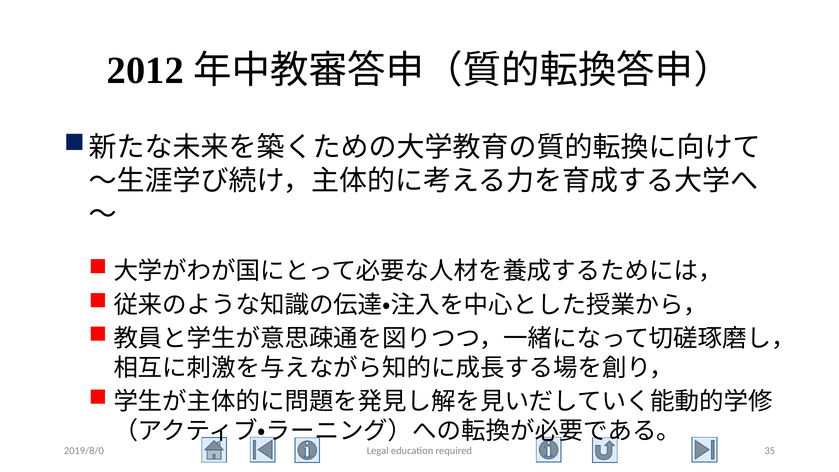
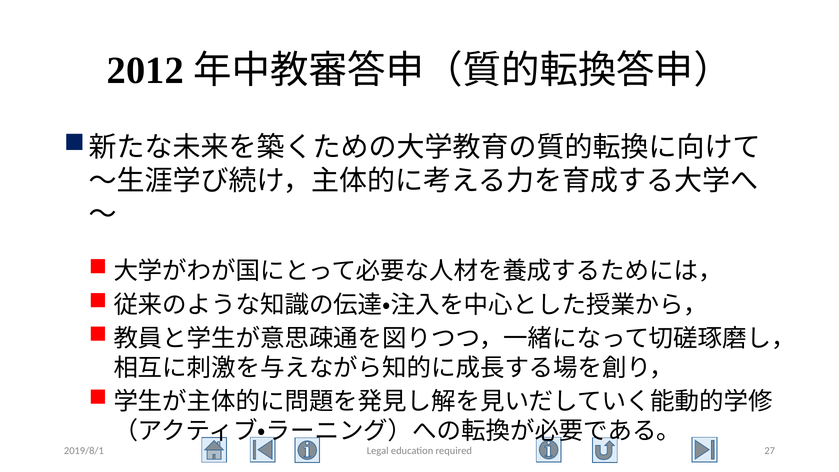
2019/8/0: 2019/8/0 -> 2019/8/1 (84, 451)
35: 35 -> 27 (770, 451)
